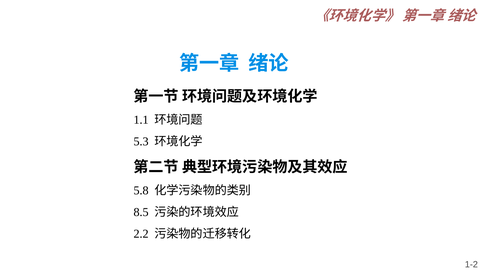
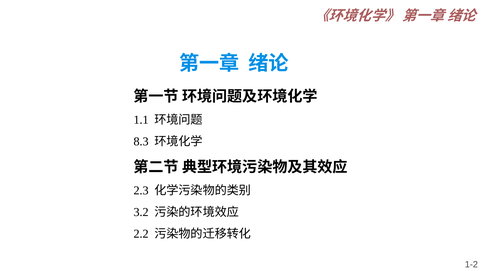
5.3: 5.3 -> 8.3 (141, 142)
5.8: 5.8 -> 2.3 (141, 190)
8.5: 8.5 -> 3.2 (141, 212)
